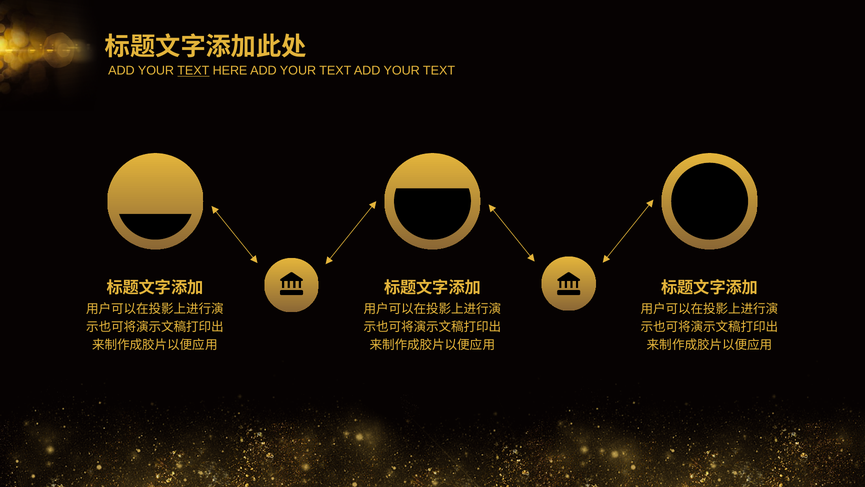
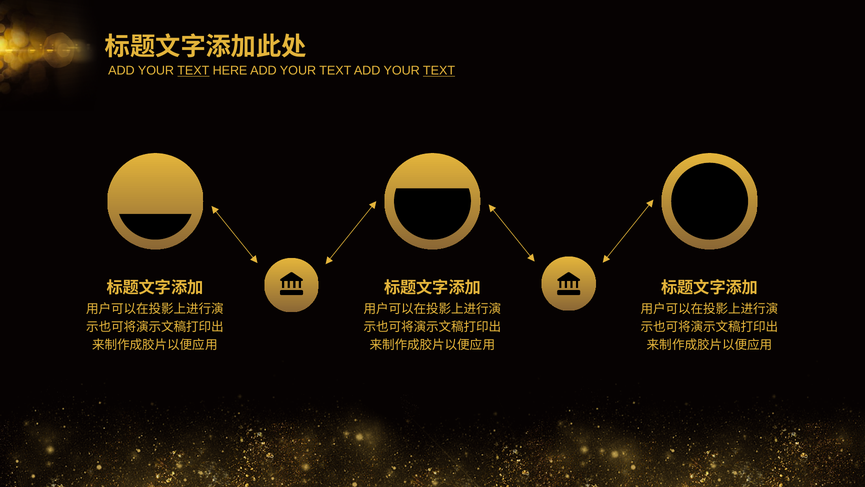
TEXT underline: none -> present (439, 71)
